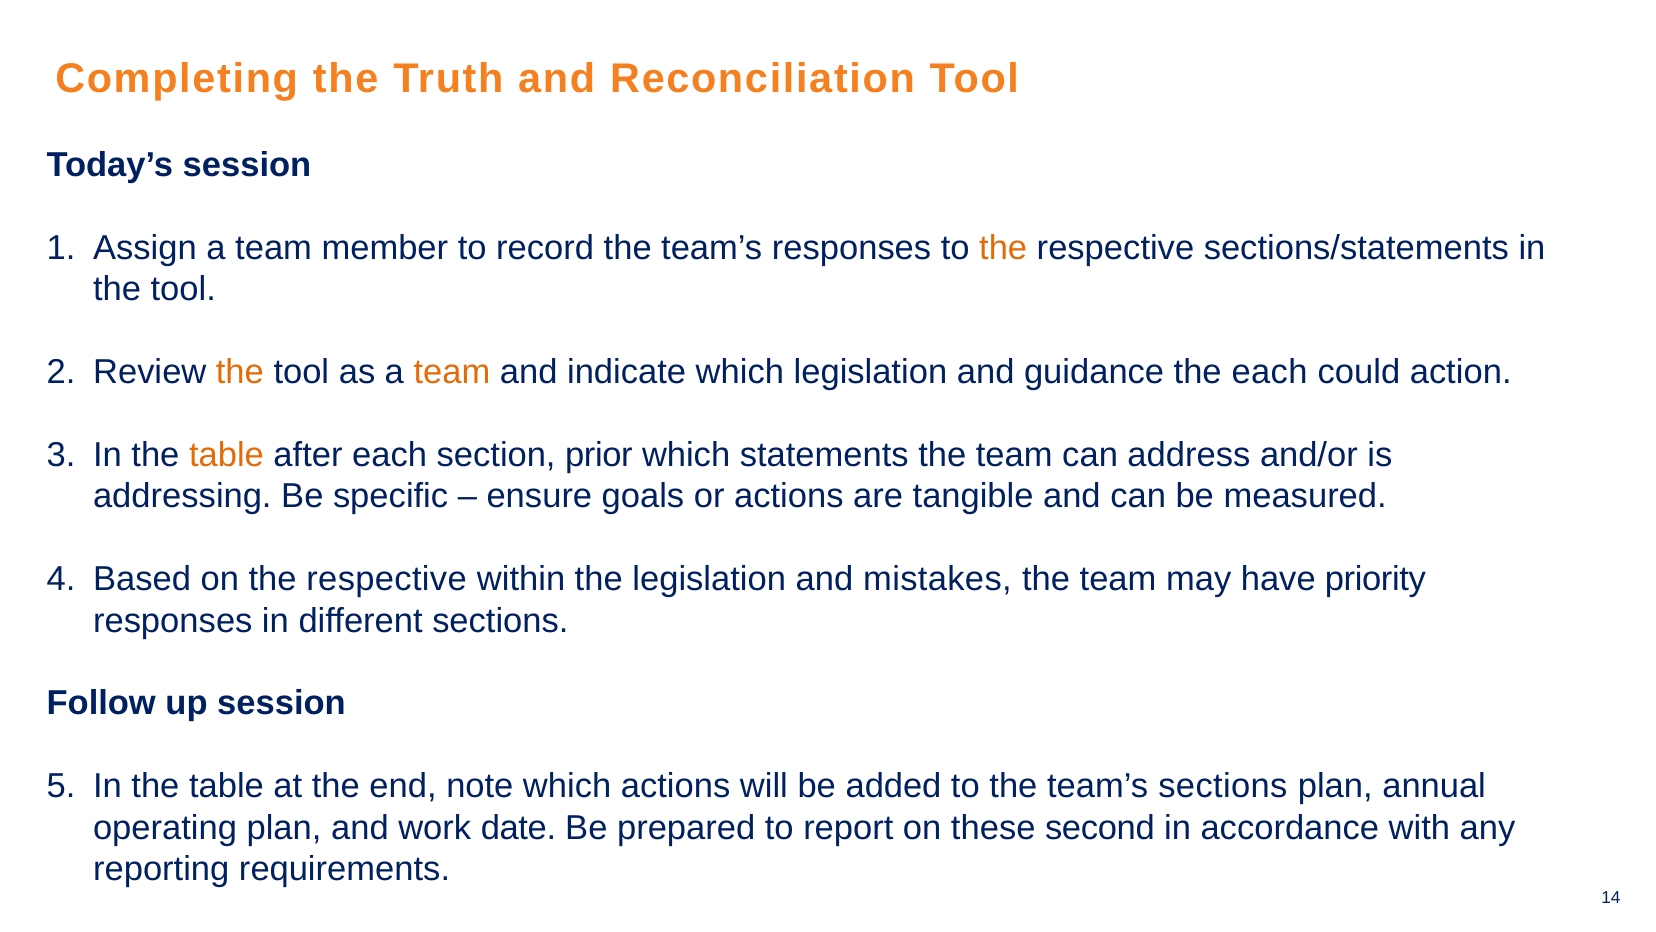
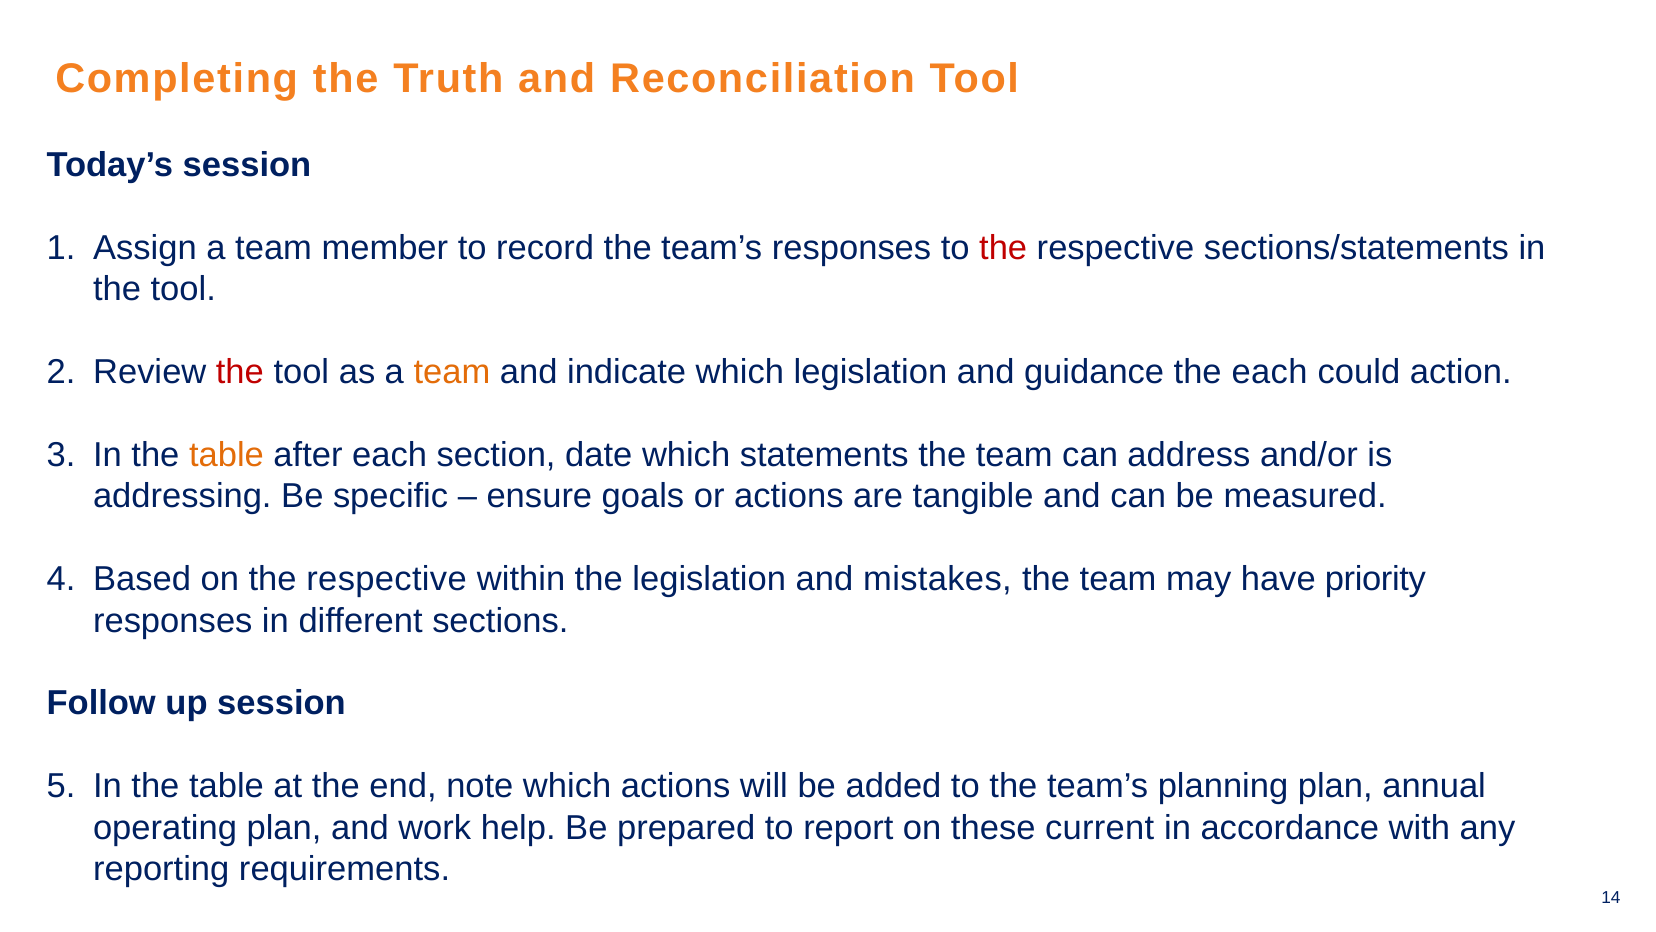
the colour: orange -> red (1003, 248)
the colour: orange -> red (240, 372)
prior: prior -> date (599, 455)
team’s sections: sections -> planning (1223, 786)
date: date -> help (518, 827)
second: second -> current (1100, 827)
